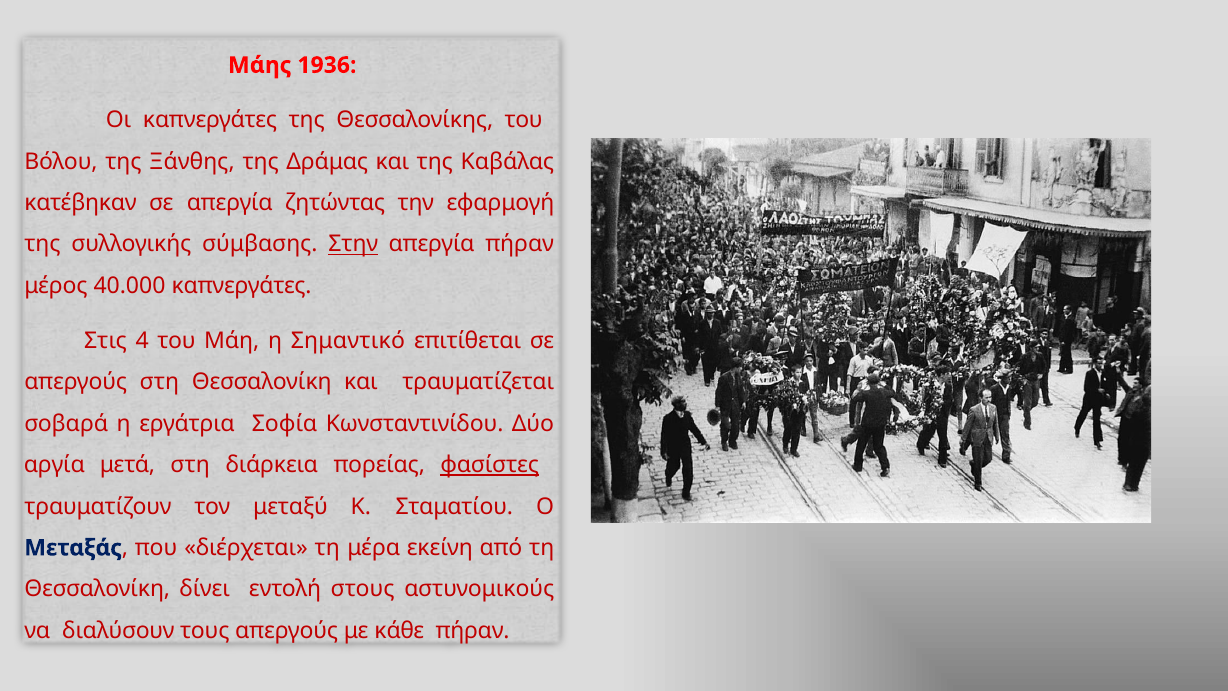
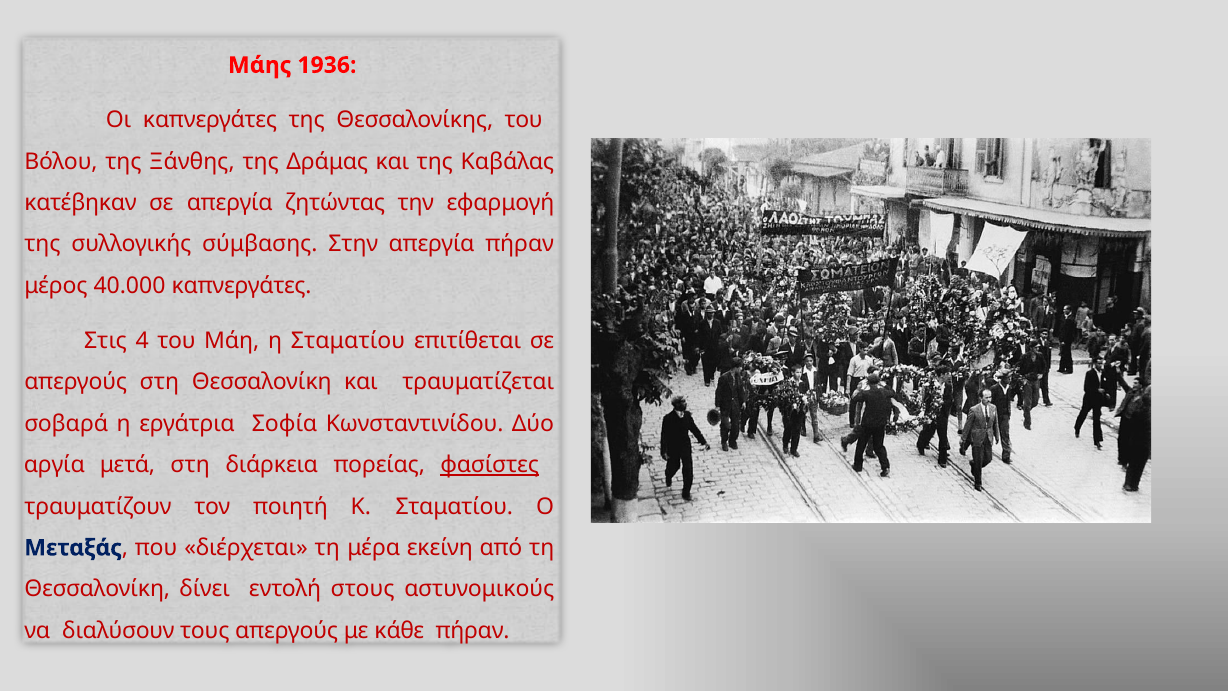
Στην underline: present -> none (353, 244)
η Σημαντικό: Σημαντικό -> Σταματίου (348, 340)
μεταξύ: μεταξύ -> ποιητή (291, 506)
